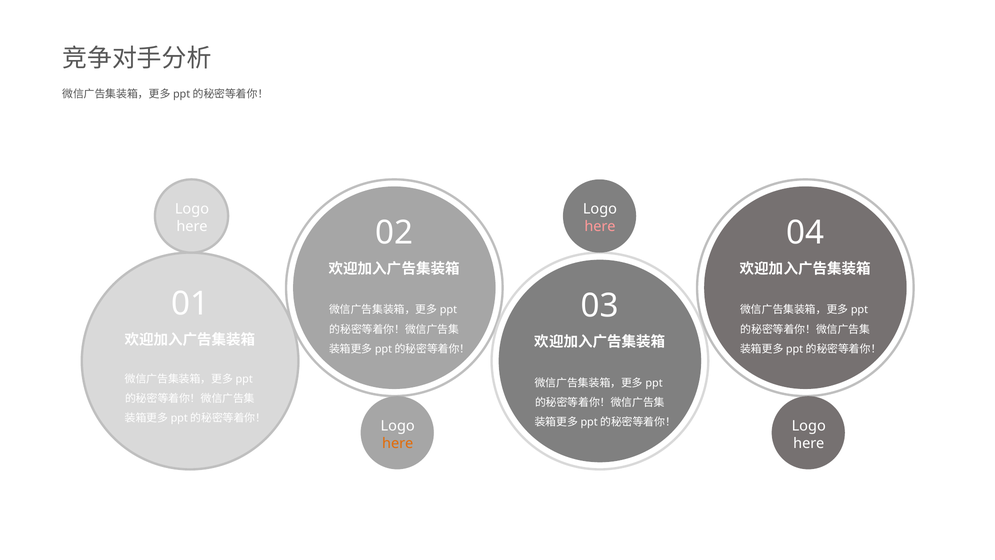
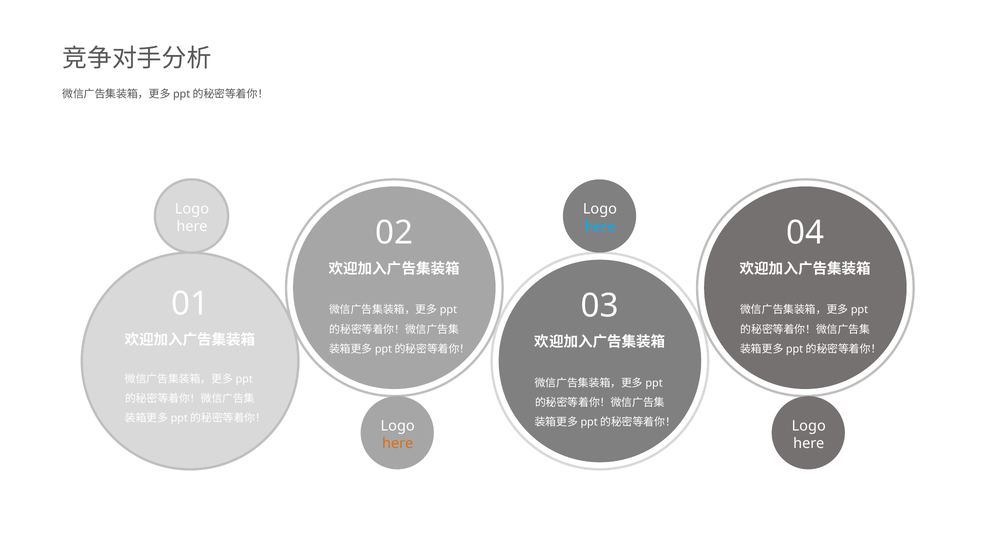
here colour: pink -> light blue (600, 226)
